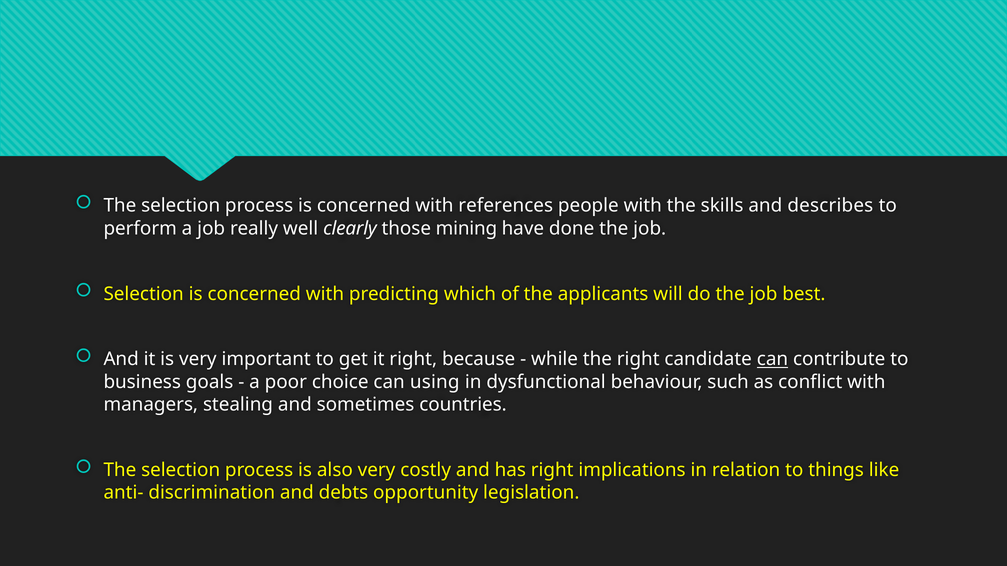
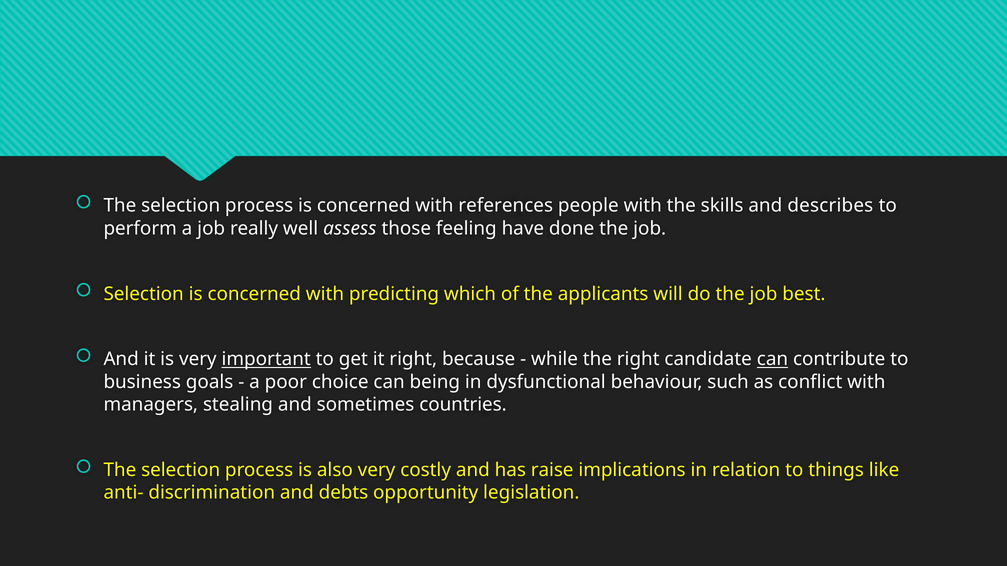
clearly: clearly -> assess (350, 229)
mining: mining -> feeling (466, 229)
important underline: none -> present (266, 359)
using: using -> being (435, 382)
has right: right -> raise (552, 470)
